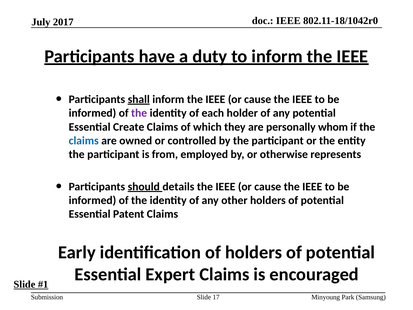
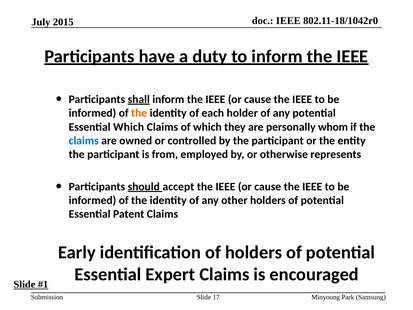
2017: 2017 -> 2015 (63, 22)
the colour: purple -> orange (139, 113)
Essential Create: Create -> Which (129, 127)
details: details -> accept (178, 186)
